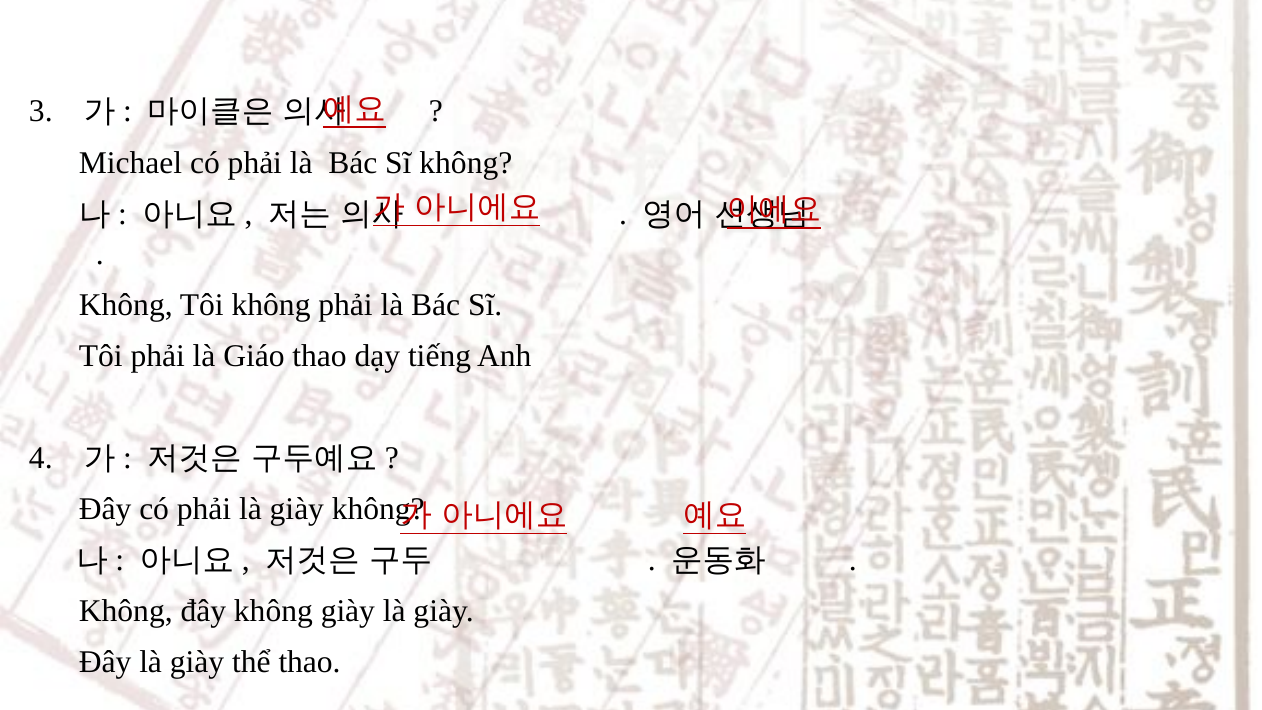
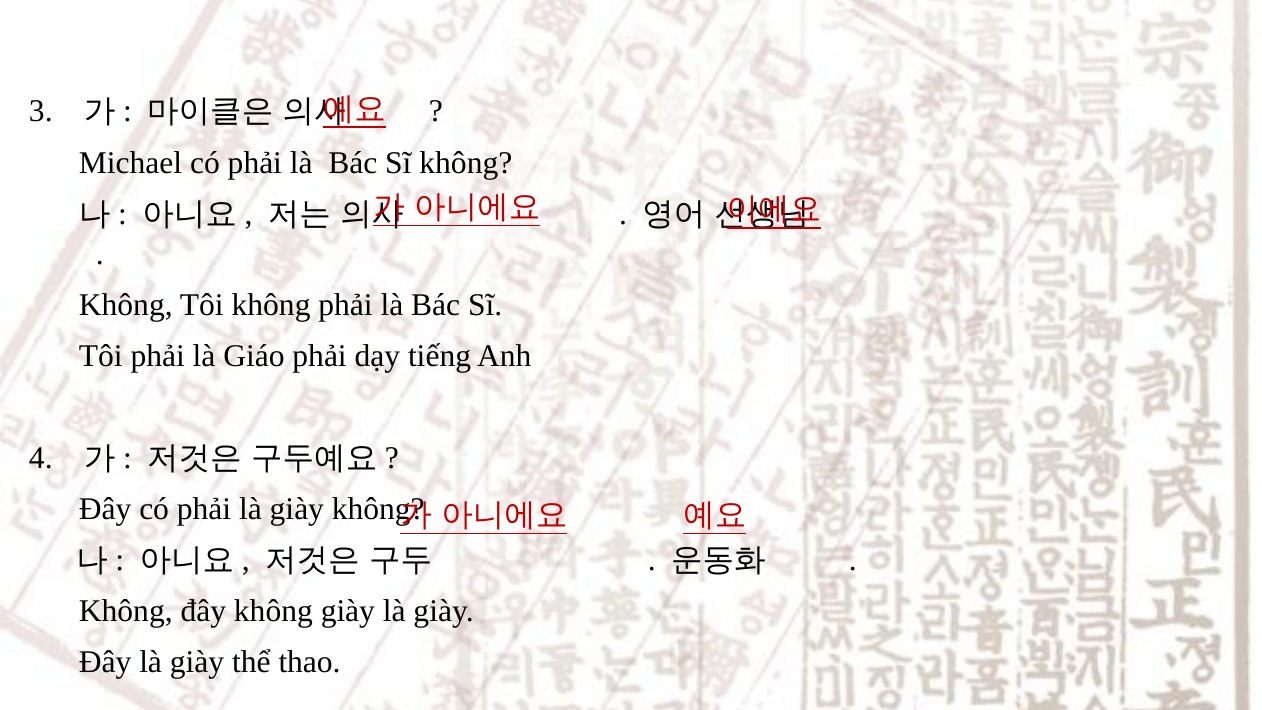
Giáo thao: thao -> phải (320, 356)
